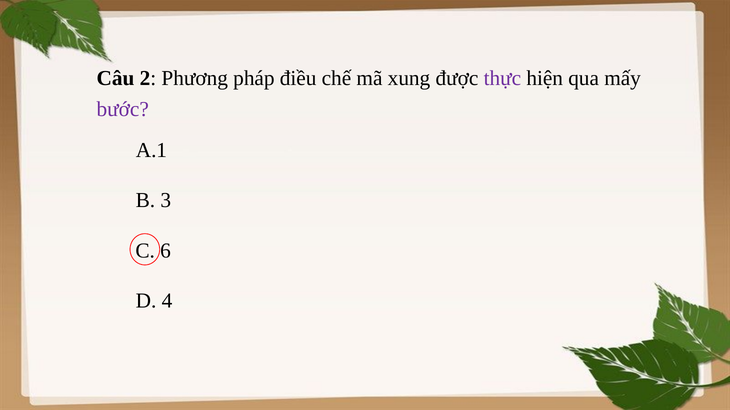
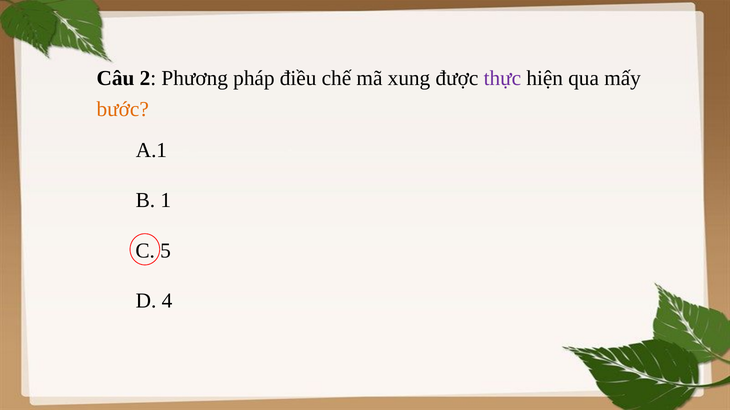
bước colour: purple -> orange (123, 109)
3: 3 -> 1 (166, 201)
6: 6 -> 5 (165, 251)
